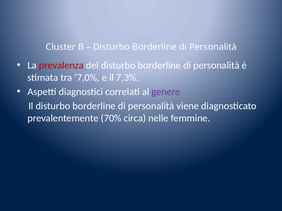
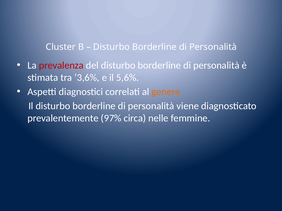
’7,0%: ’7,0% -> ’3,6% (87, 78)
7,3%: 7,3% -> 5,6% (128, 78)
genere colour: purple -> orange (166, 92)
70%: 70% -> 97% (111, 118)
